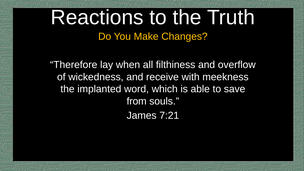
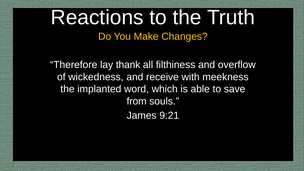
when: when -> thank (128, 65)
7:21: 7:21 -> 9:21 (169, 116)
